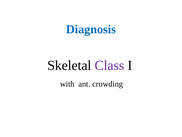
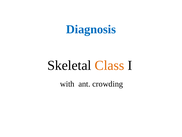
Class colour: purple -> orange (109, 65)
